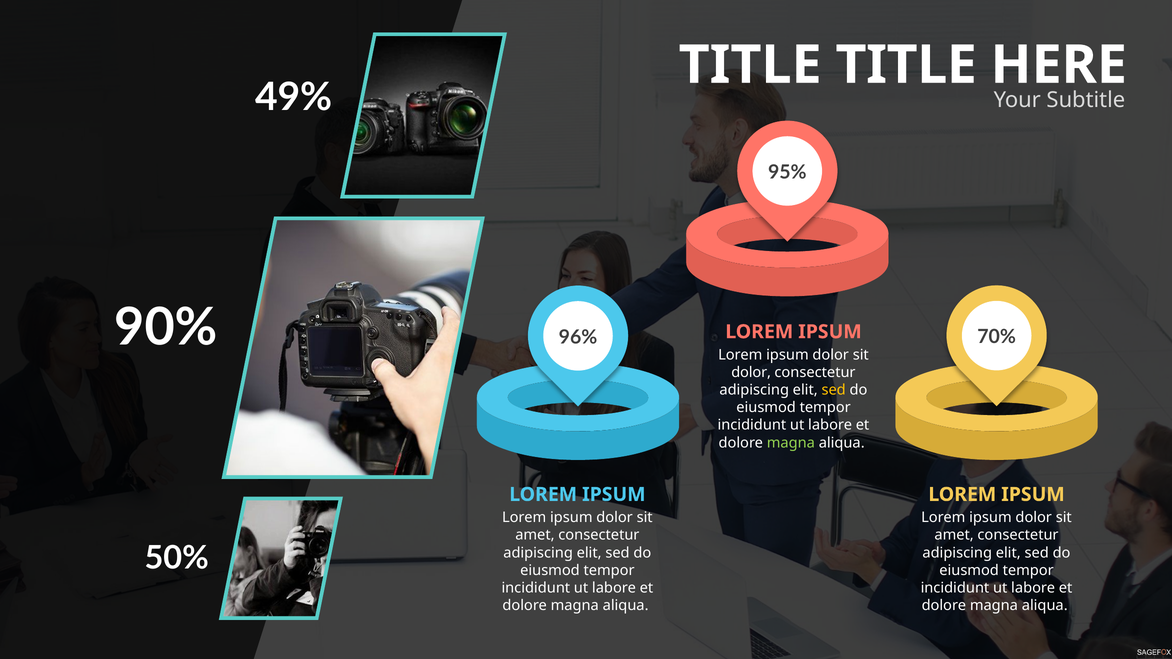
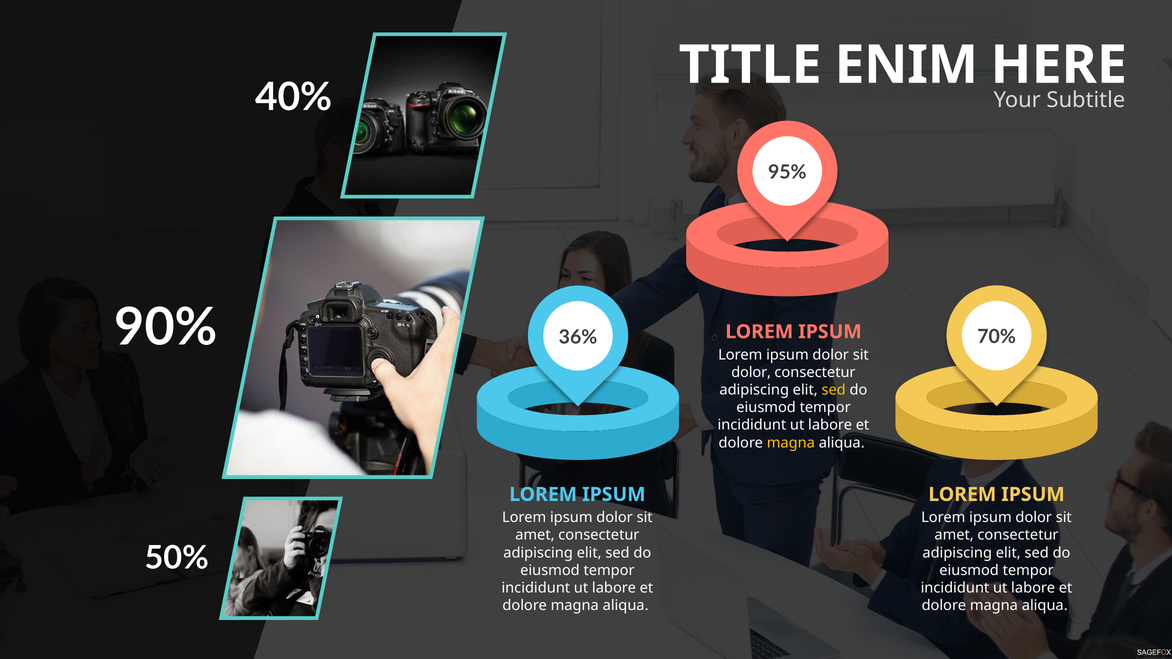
TITLE TITLE: TITLE -> ENIM (906, 65)
49%: 49% -> 40% (294, 98)
96%: 96% -> 36% (578, 337)
magna colour: light green -> yellow (791, 443)
